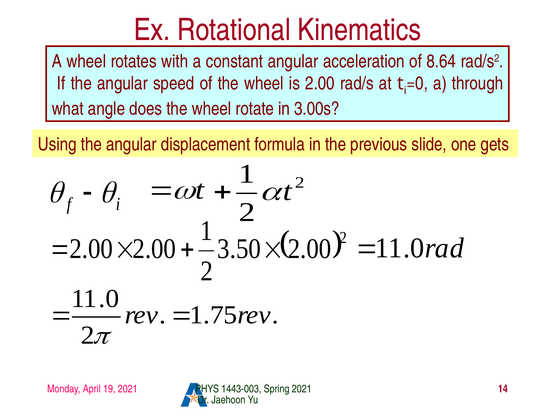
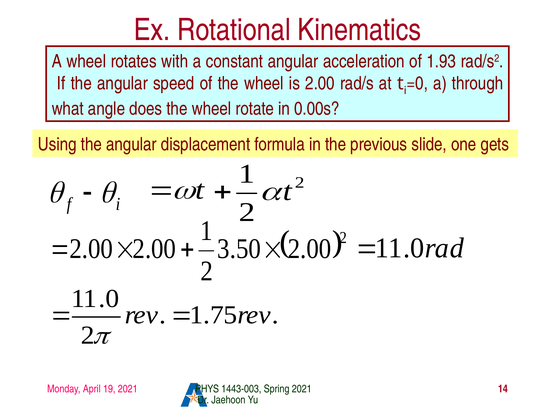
8.64: 8.64 -> 1.93 (441, 61)
3.00s: 3.00s -> 0.00s (317, 109)
